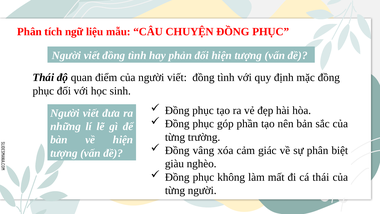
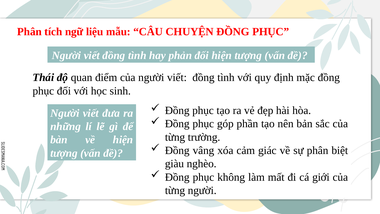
cá thái: thái -> giới (321, 177)
